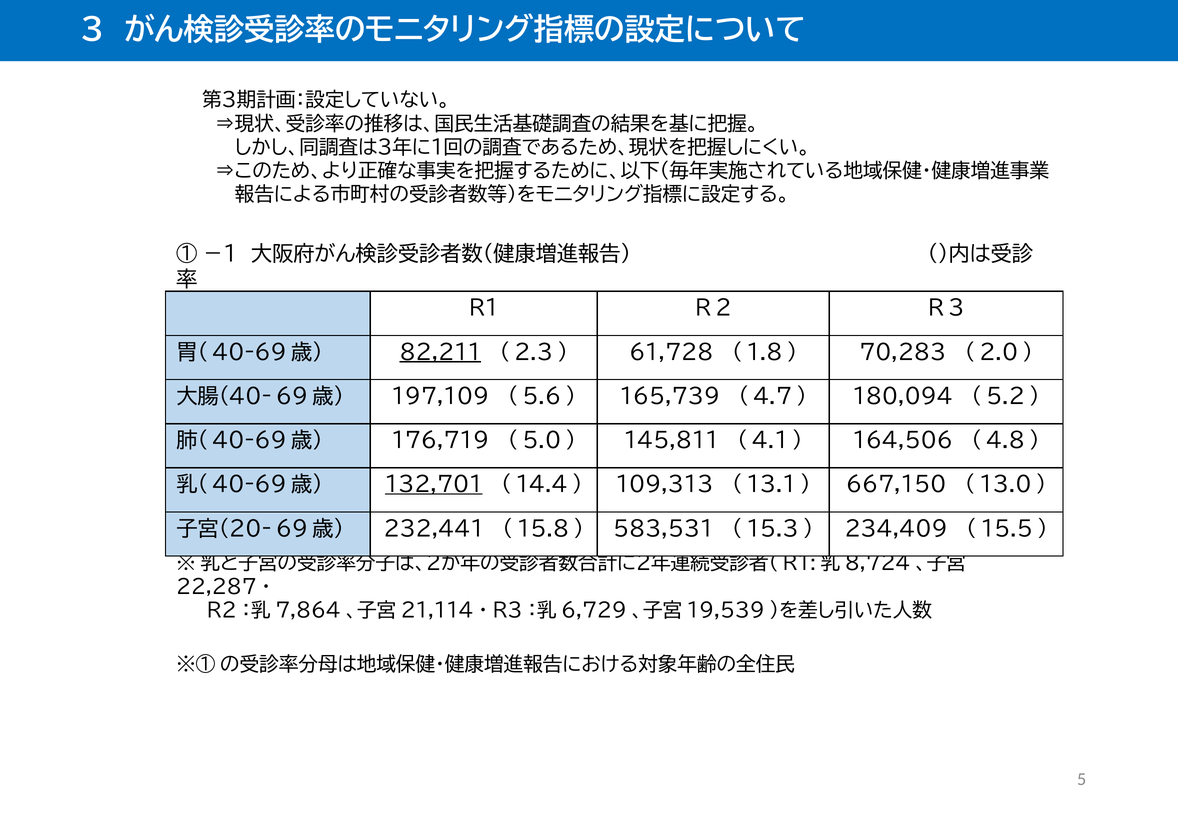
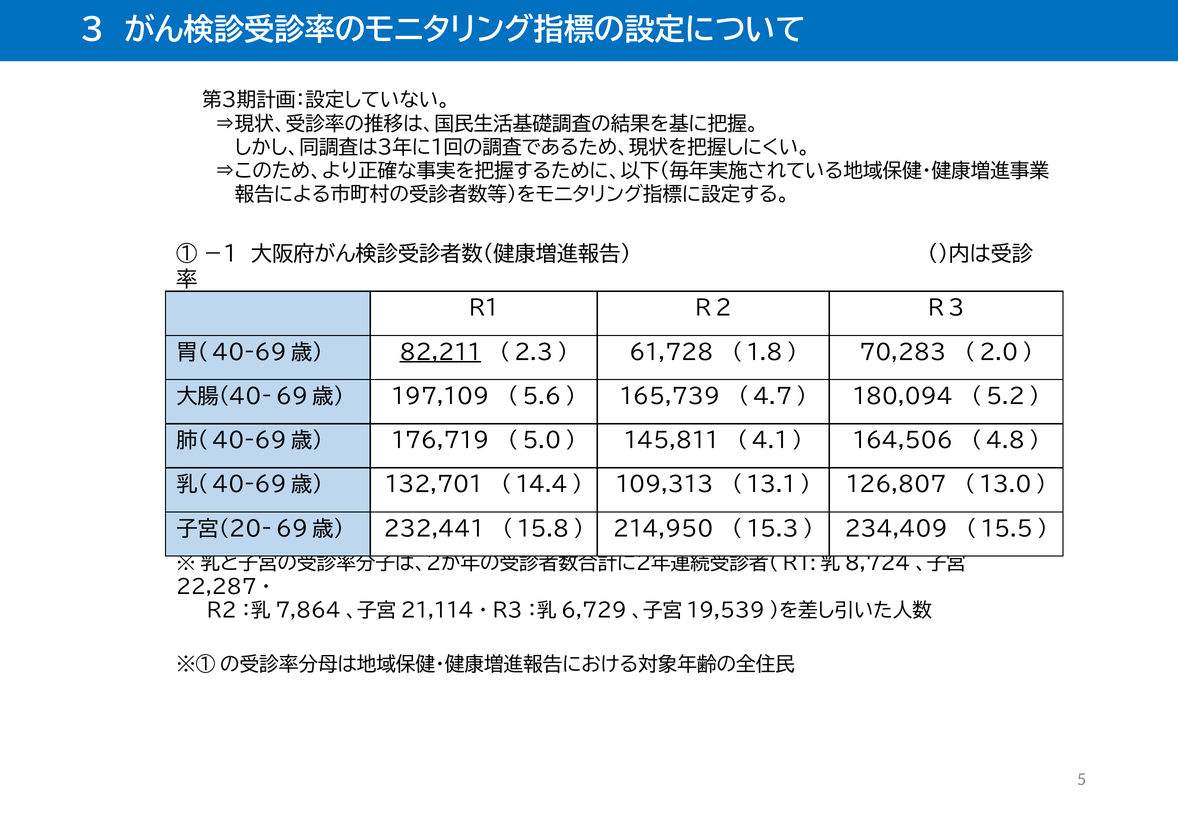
132,701 underline: present -> none (434, 485)
667,150: 667,150 -> 126,807 (896, 485)
583,531: 583,531 -> 214,950 (663, 529)
